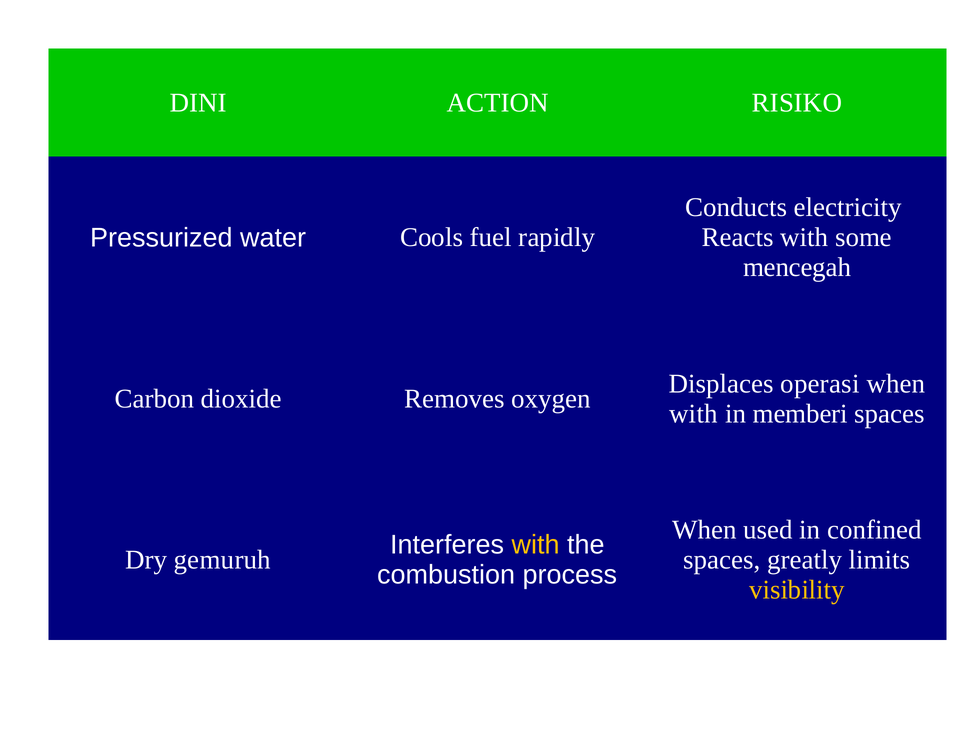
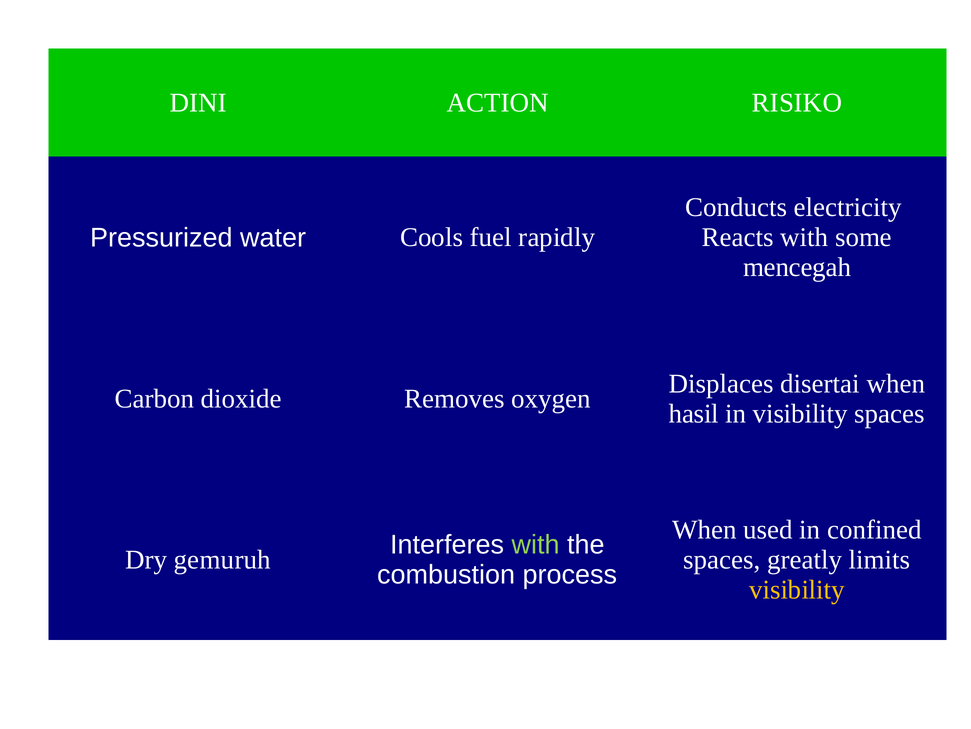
operasi: operasi -> disertai (820, 383)
with: with -> hasil (694, 413)
in memberi: memberi -> visibility (800, 413)
with colour: yellow -> light green (536, 544)
